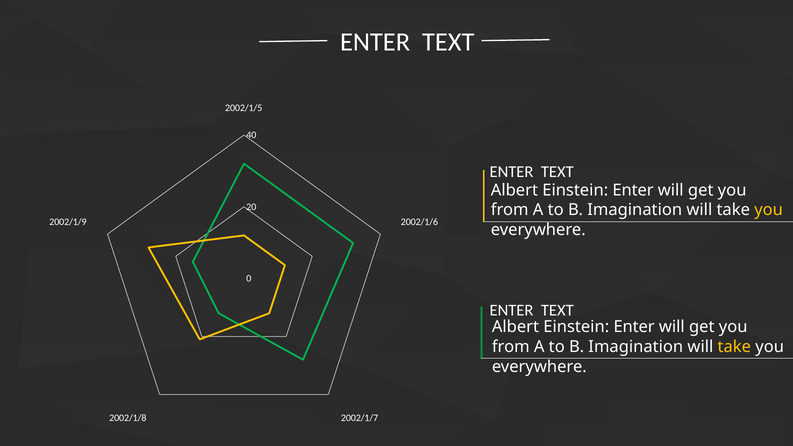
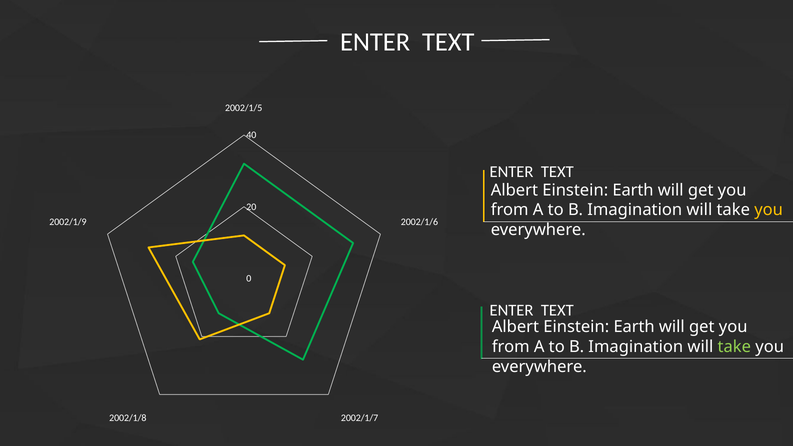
Enter: Enter -> Earth (633, 190)
Enter: Enter -> Earth (634, 327)
take colour: yellow -> light green (734, 347)
